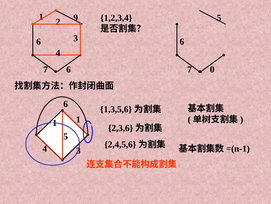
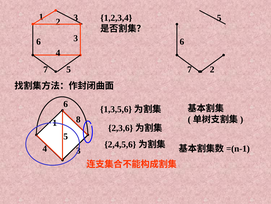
2 9: 9 -> 3 (76, 18)
7 6: 6 -> 5 (69, 69)
7 0: 0 -> 2 (212, 69)
1 1: 1 -> 8 (78, 119)
